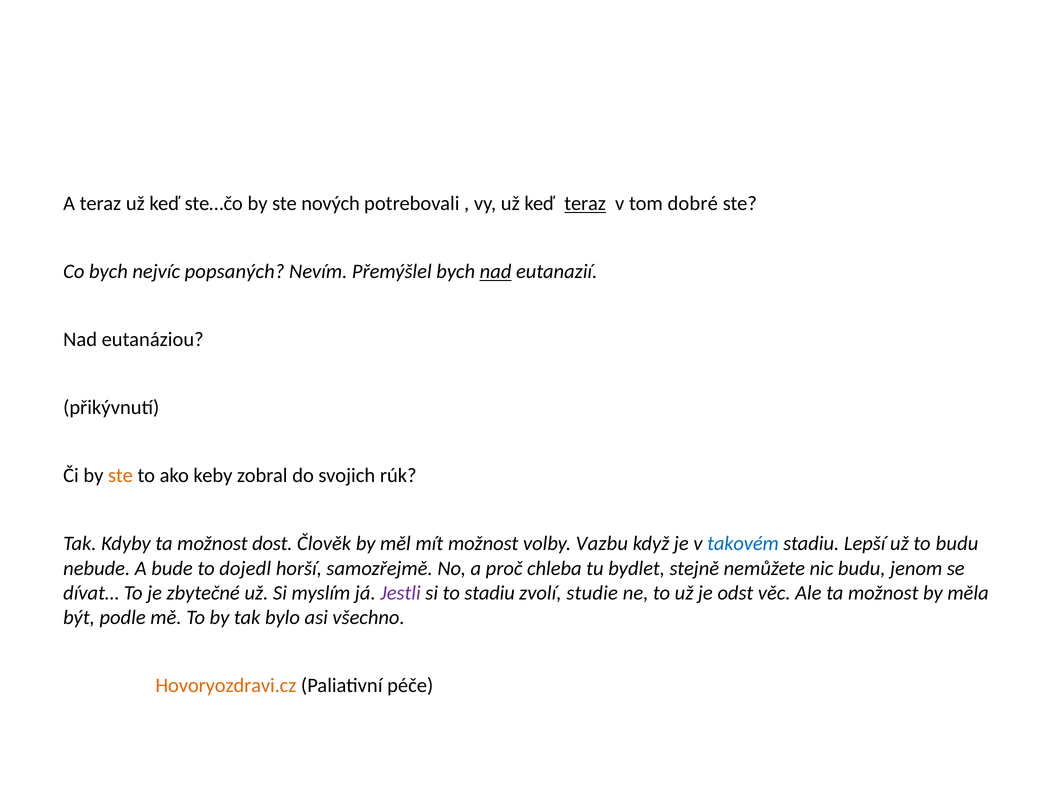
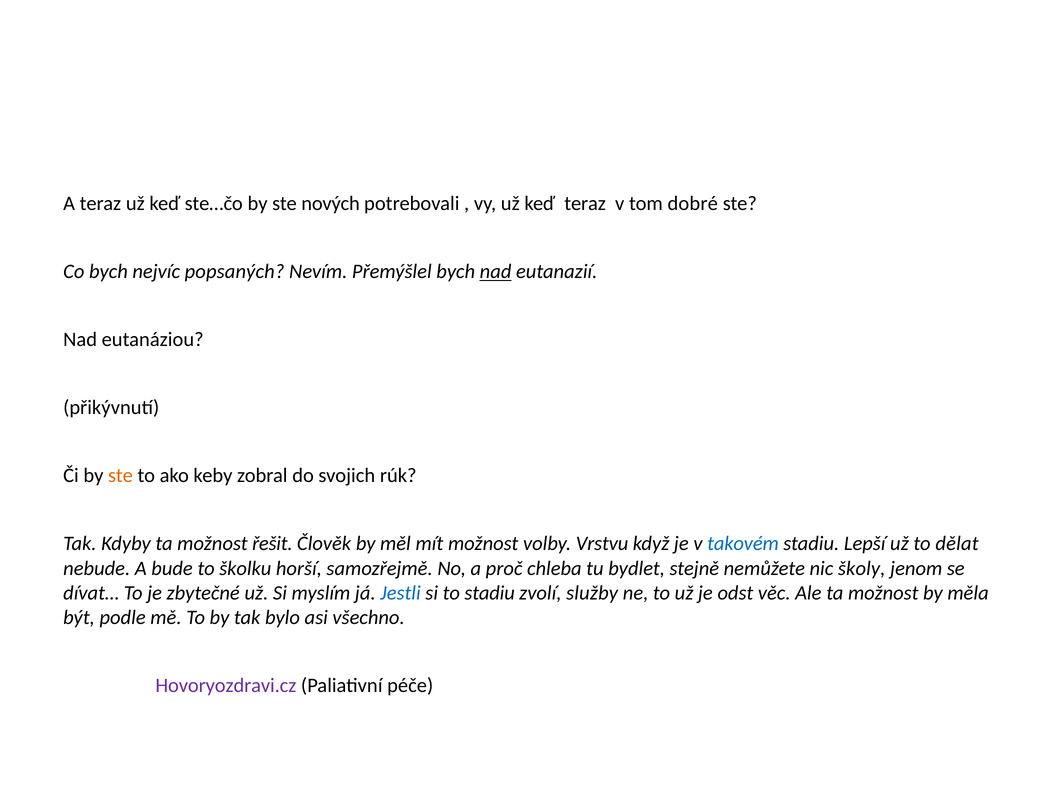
teraz underline: present -> none (585, 203)
dost: dost -> řešit (272, 543)
Vazbu: Vazbu -> Vrstvu (602, 543)
to budu: budu -> dělat (957, 543)
dojedl: dojedl -> školku (245, 568)
nic budu: budu -> školy (862, 568)
Jestli colour: purple -> blue (400, 593)
studie: studie -> služby (592, 593)
Hovoryozdravi.cz colour: orange -> purple (226, 685)
